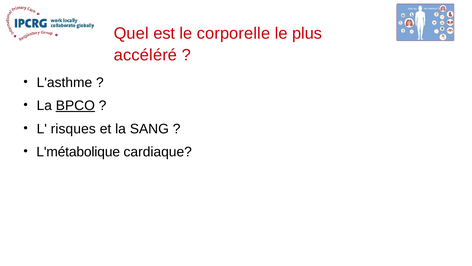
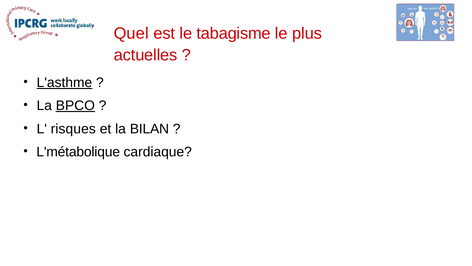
corporelle: corporelle -> tabagisme (234, 34)
accéléré: accéléré -> actuelles (146, 55)
L'asthme underline: none -> present (64, 82)
SANG: SANG -> BILAN (149, 129)
